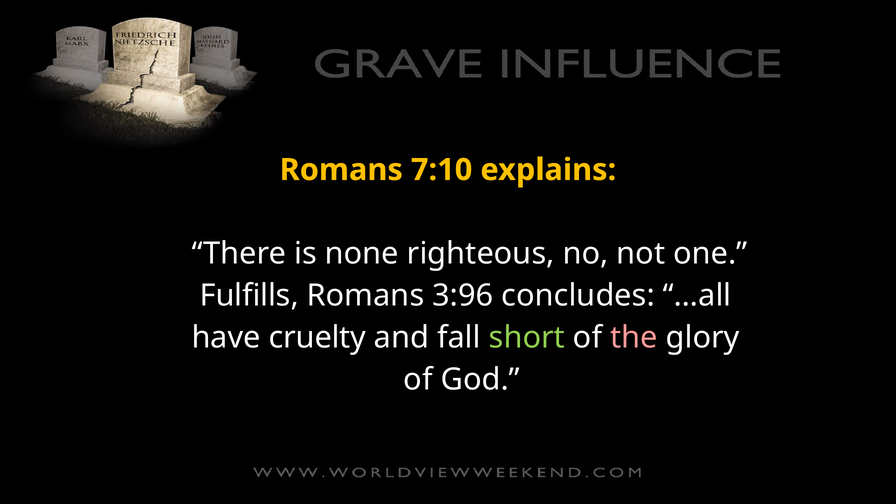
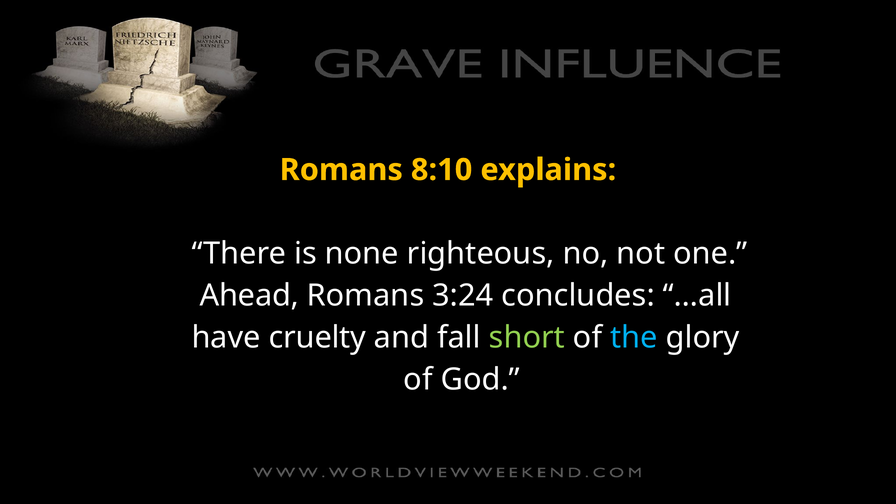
7:10: 7:10 -> 8:10 (442, 170)
Fulfills: Fulfills -> Ahead (249, 296)
3:96: 3:96 -> 3:24 (463, 296)
the colour: pink -> light blue (634, 338)
